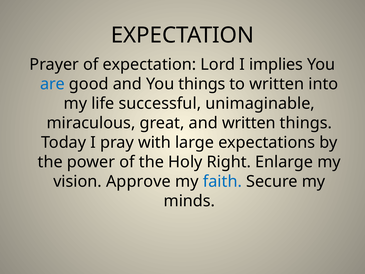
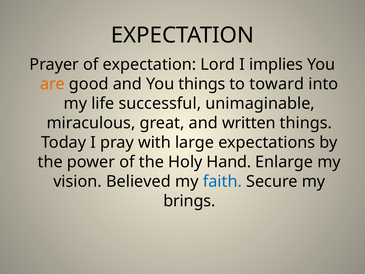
are colour: blue -> orange (52, 84)
to written: written -> toward (277, 84)
Right: Right -> Hand (229, 162)
Approve: Approve -> Believed (138, 181)
minds: minds -> brings (189, 201)
